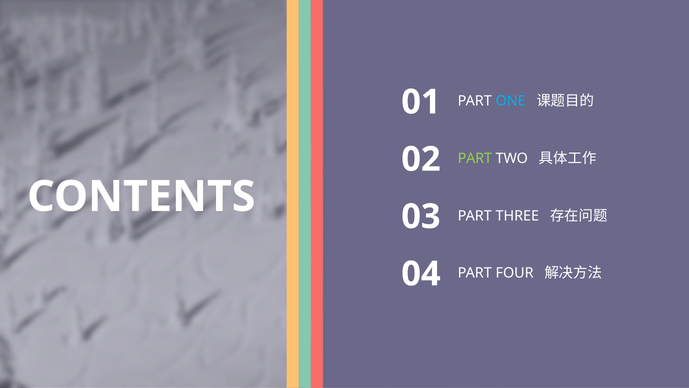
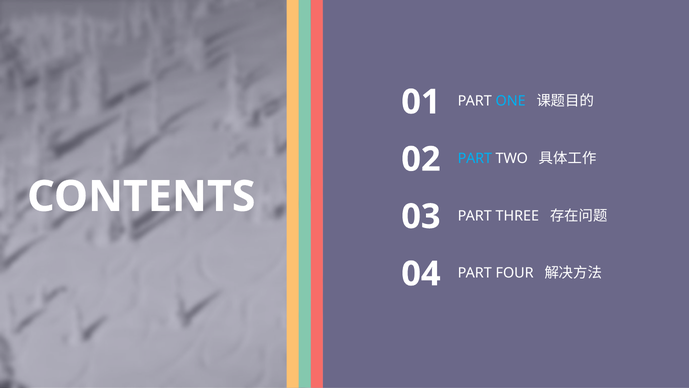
PART colour: light green -> light blue (475, 158)
